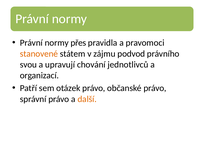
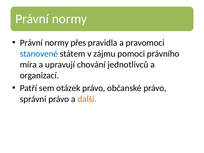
stanovené colour: orange -> blue (39, 54)
podvod: podvod -> pomoci (131, 54)
svou: svou -> míra (28, 65)
